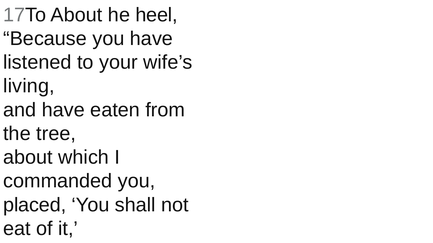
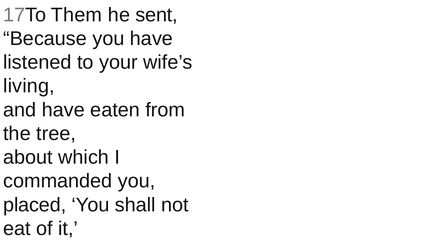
17To About: About -> Them (76, 15)
heel: heel -> sent (157, 15)
